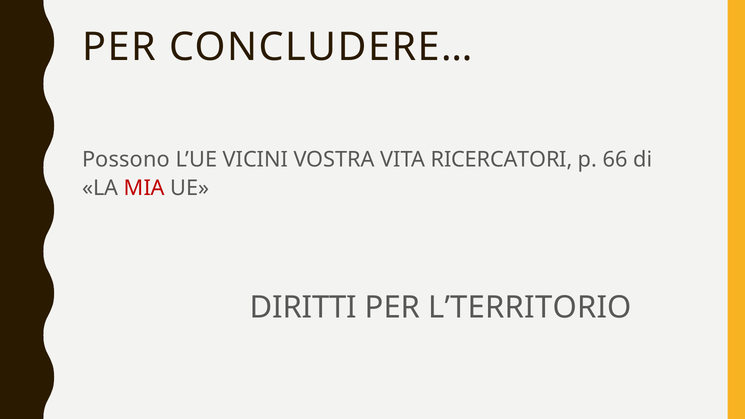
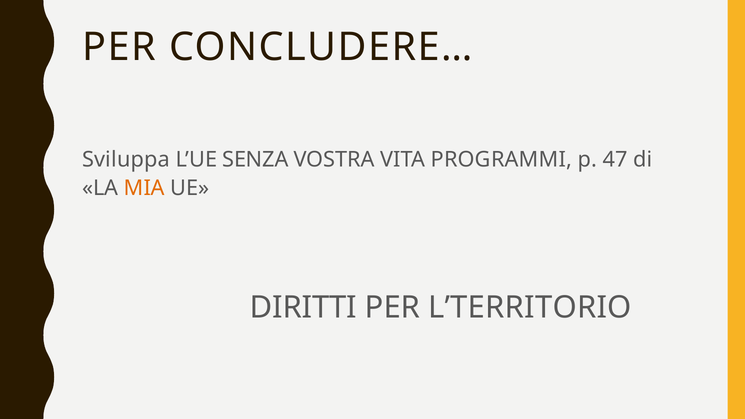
Possono: Possono -> Sviluppa (126, 160)
VICINI: VICINI -> SENZA (255, 160)
RICERCATORI: RICERCATORI -> PROGRAMMI (501, 160)
66: 66 -> 47 (615, 160)
MIA colour: red -> orange (144, 188)
